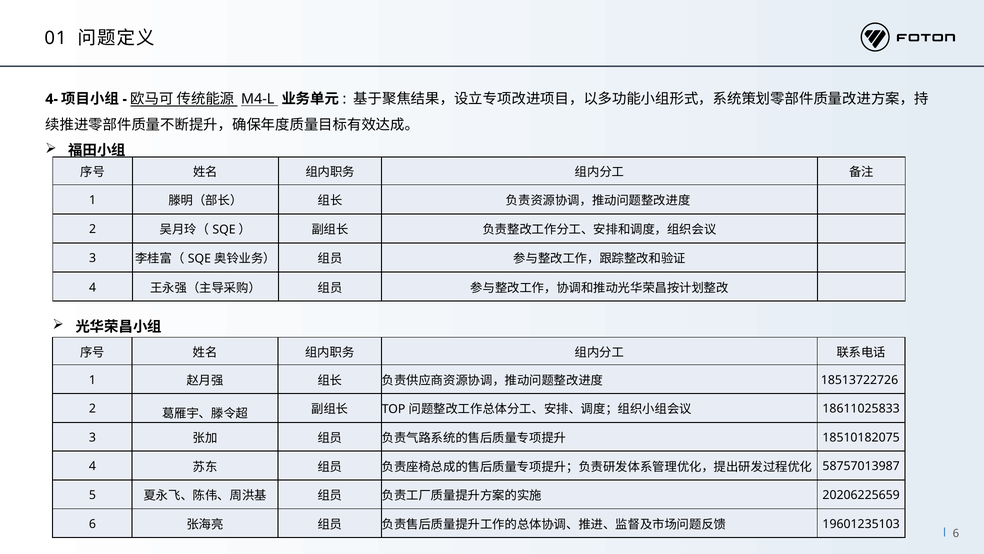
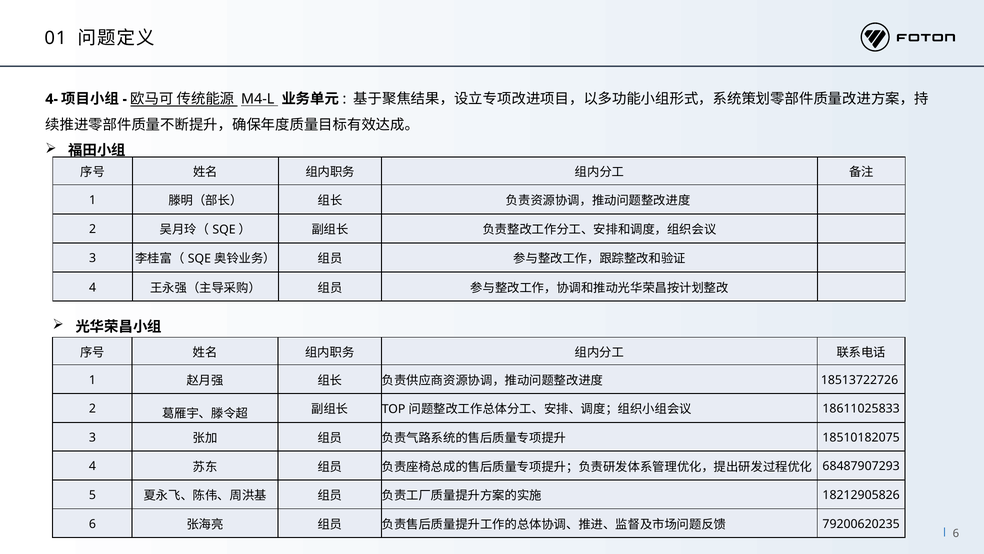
58757013987: 58757013987 -> 68487907293 (861, 466)
20206225659: 20206225659 -> 18212905826 (861, 495)
19601235103: 19601235103 -> 79200620235 (861, 523)
